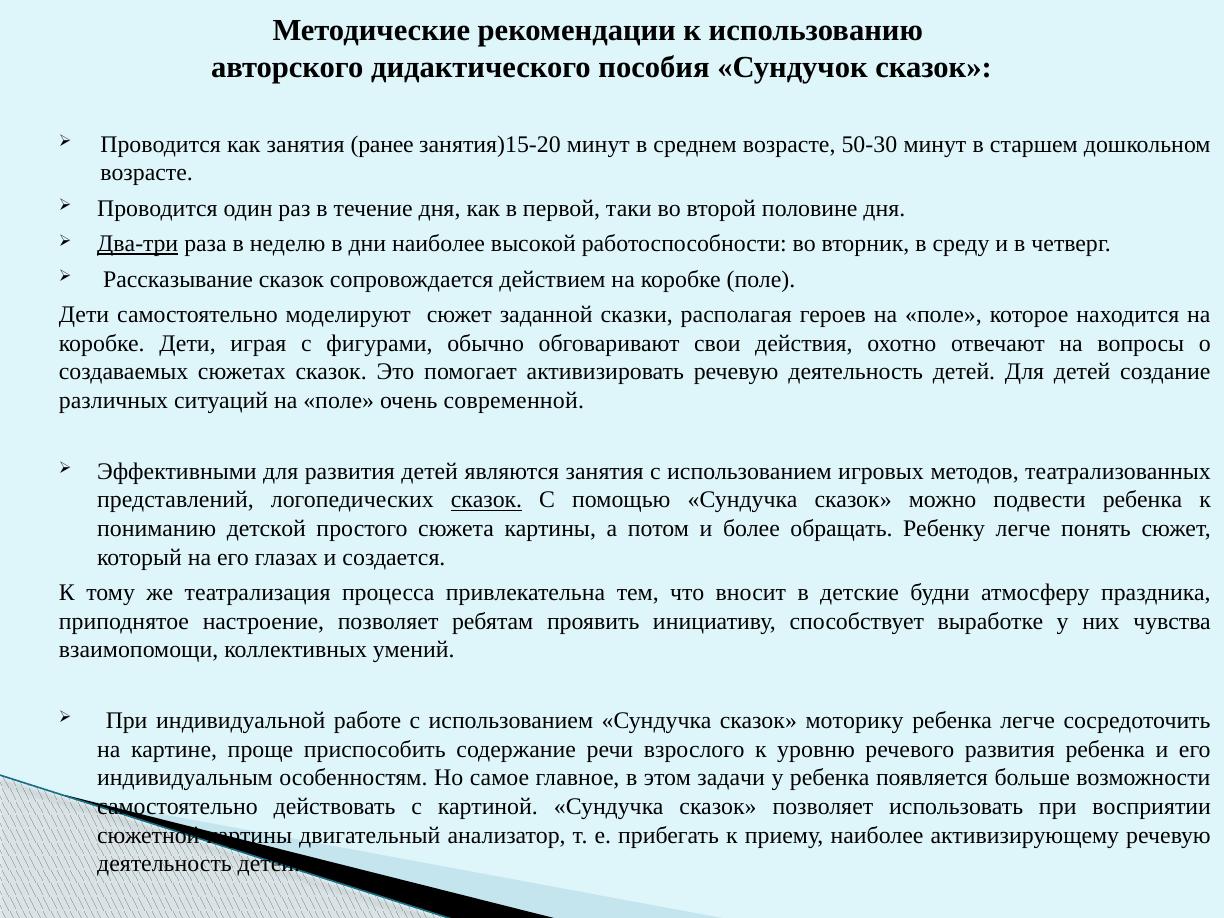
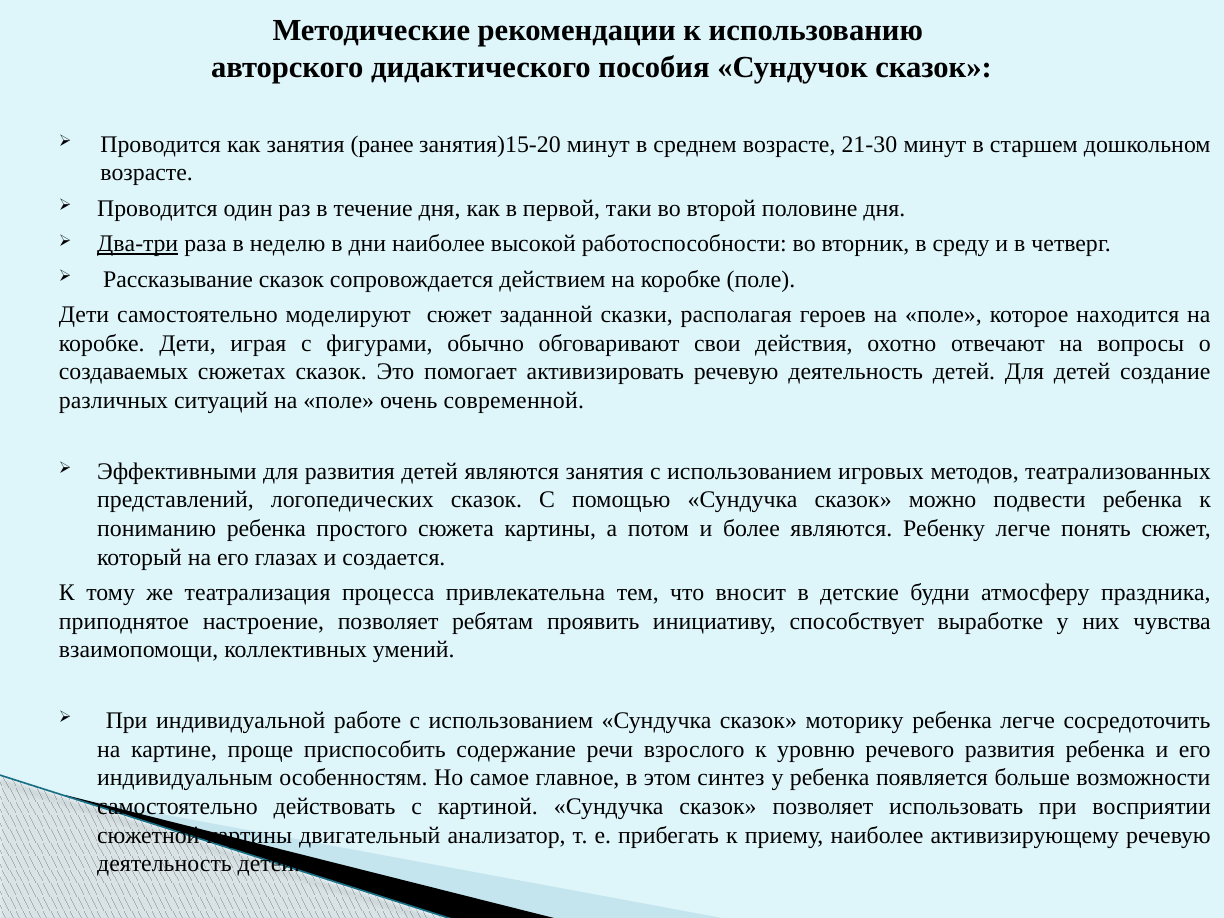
50-30: 50-30 -> 21-30 (869, 144)
сказок underline: present -> none (487, 500)
пониманию детской: детской -> ребенка (266, 529)
более обращать: обращать -> являются (841, 529)
задачи: задачи -> синтез (731, 778)
